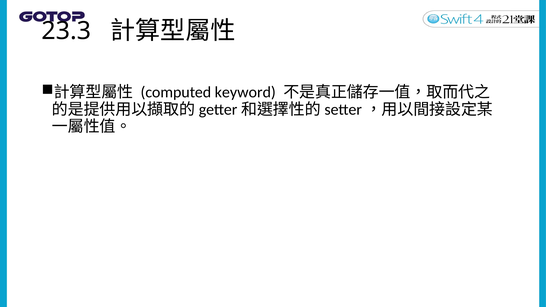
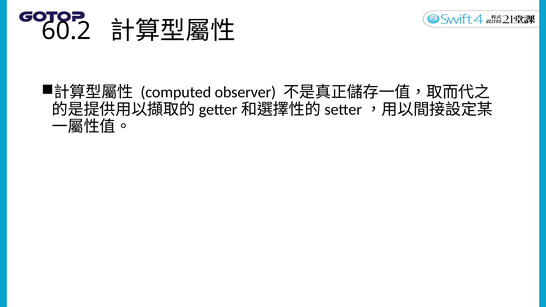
23.3: 23.3 -> 60.2 (66, 31)
keyword: keyword -> observer (245, 92)
